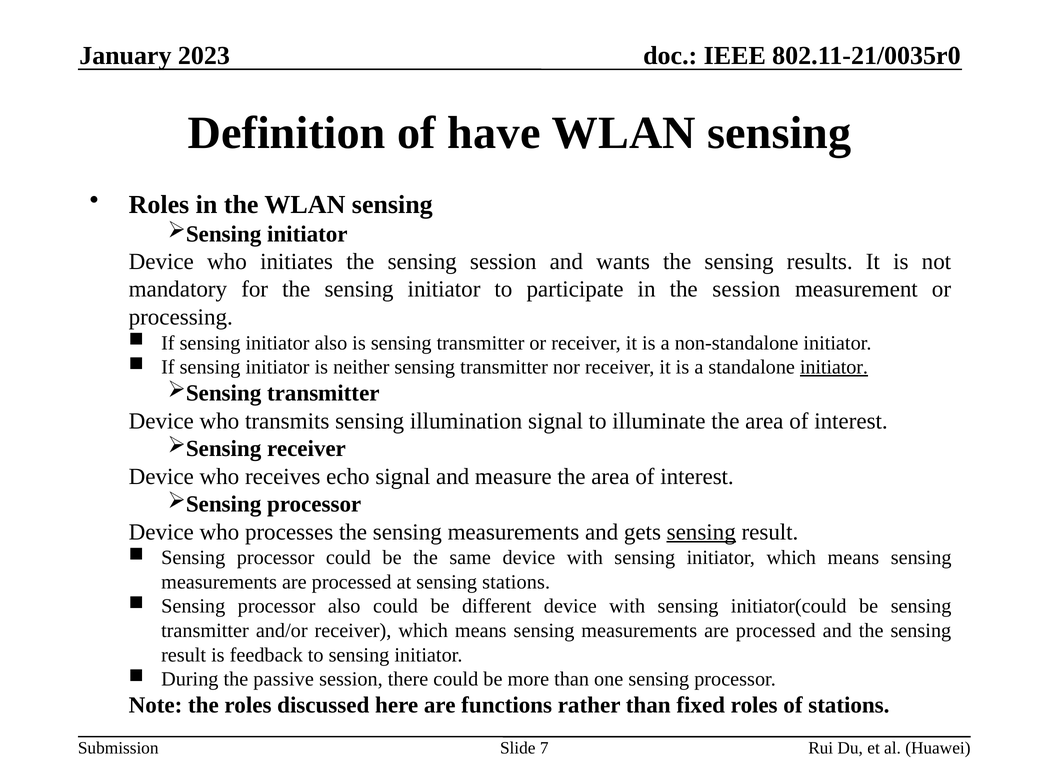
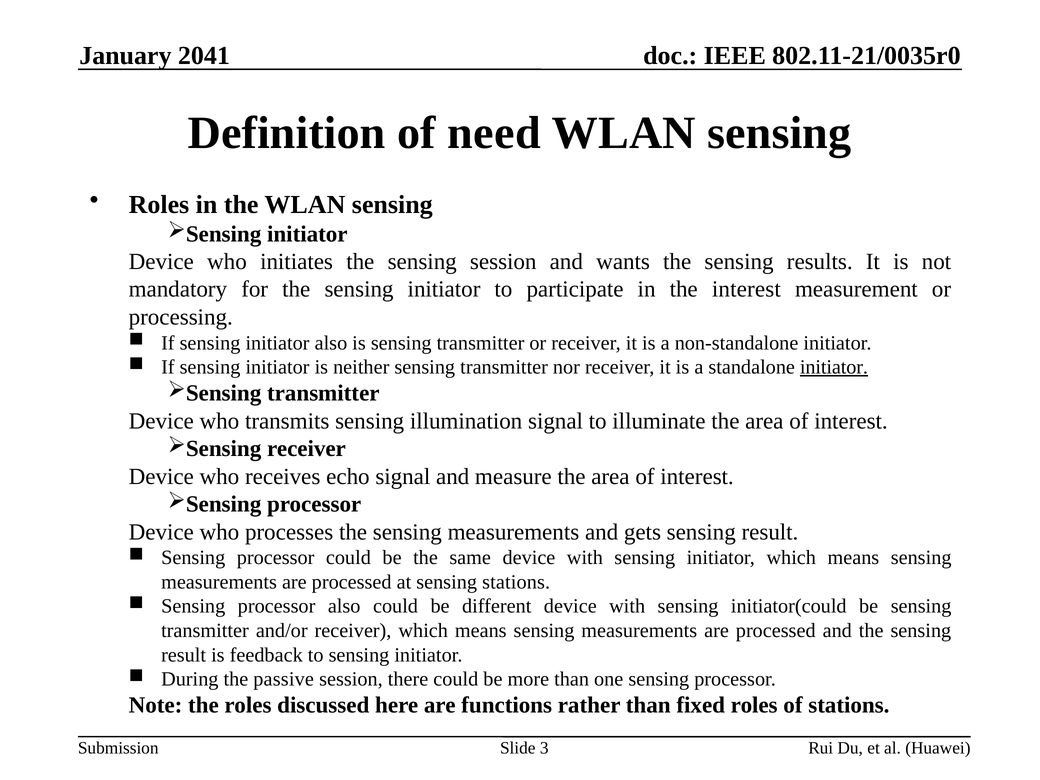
2023: 2023 -> 2041 (204, 55)
have: have -> need (494, 133)
the session: session -> interest (746, 289)
sensing underline: present -> none (701, 532)
7: 7 -> 3 (544, 748)
